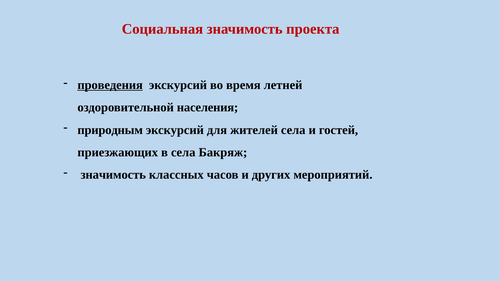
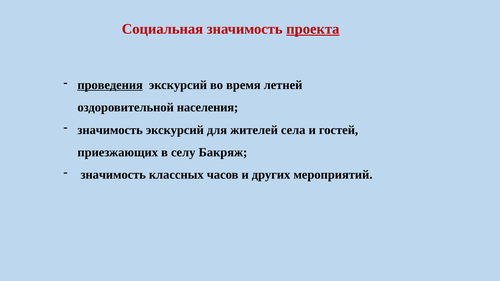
проекта underline: none -> present (313, 29)
природным: природным -> значимость (110, 130)
в села: села -> селу (183, 153)
